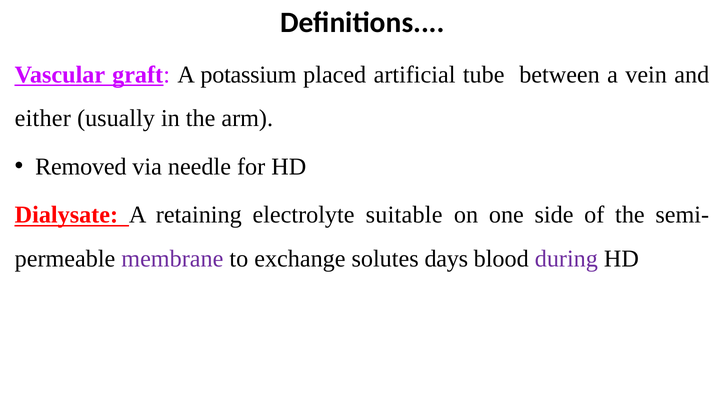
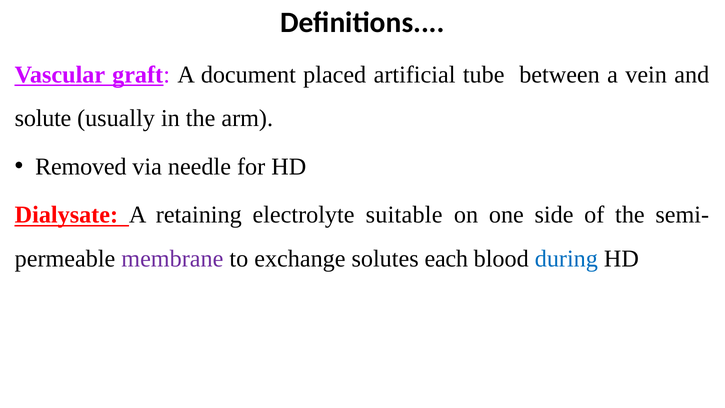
potassium: potassium -> document (248, 75)
either: either -> solute (43, 118)
days: days -> each (446, 258)
during colour: purple -> blue (566, 258)
